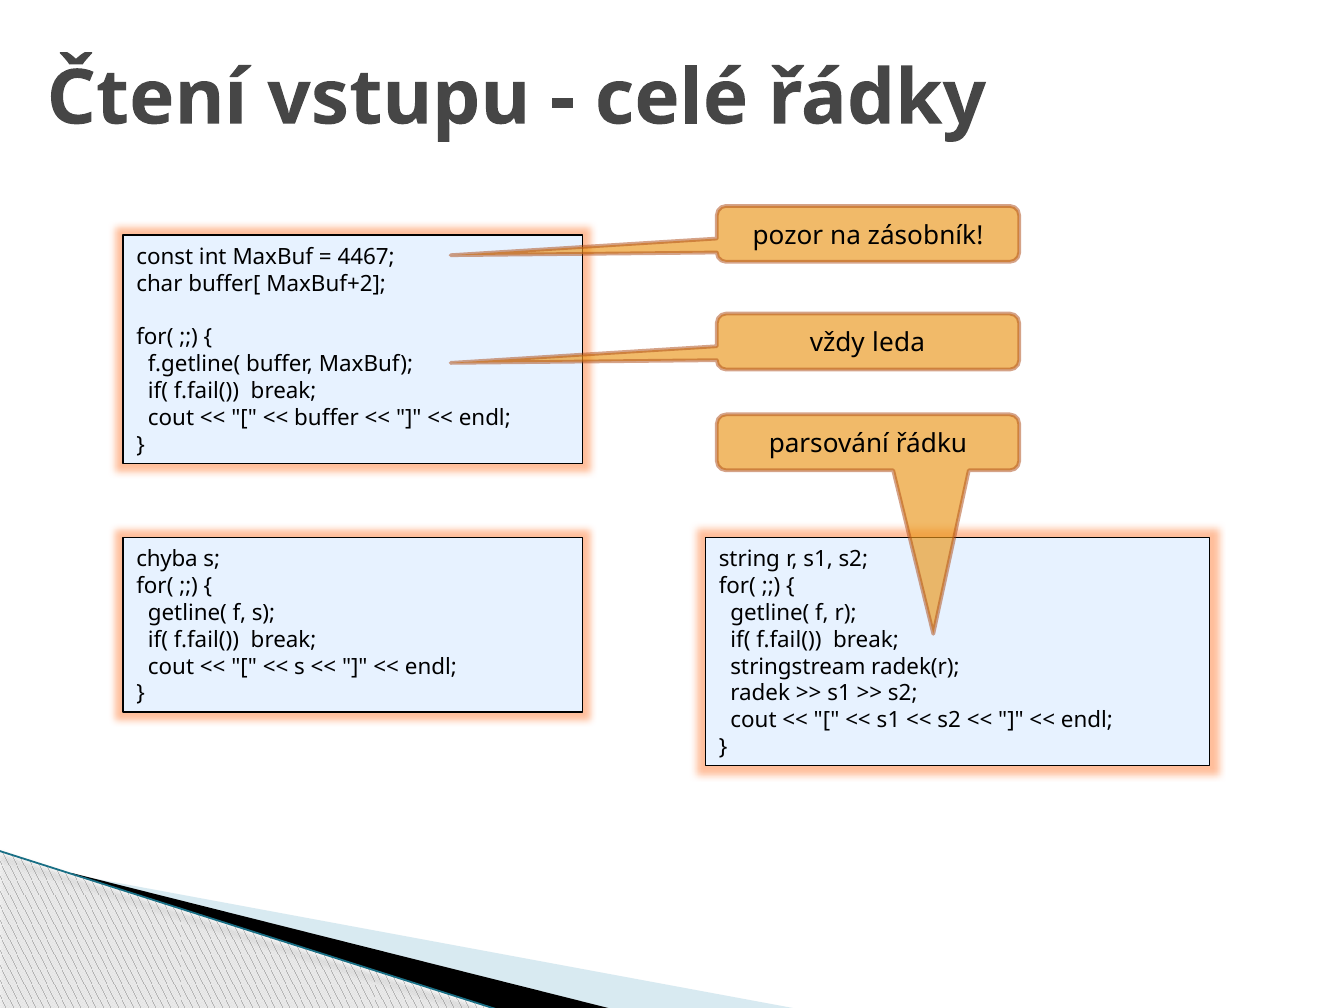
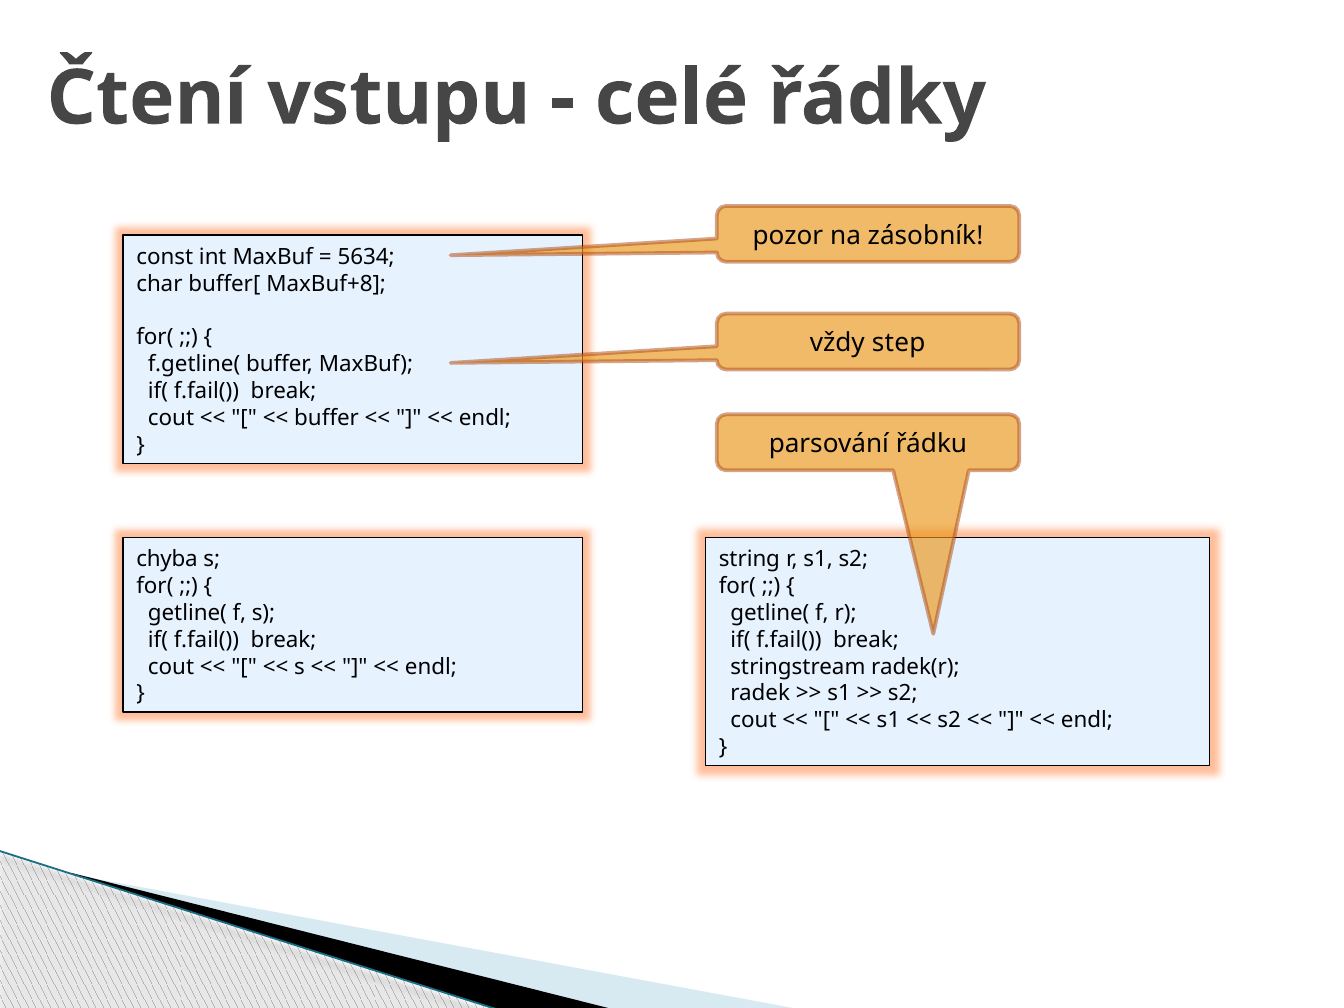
4467: 4467 -> 5634 (366, 257)
MaxBuf+2: MaxBuf+2 -> MaxBuf+8 (326, 284)
leda: leda -> step (899, 343)
